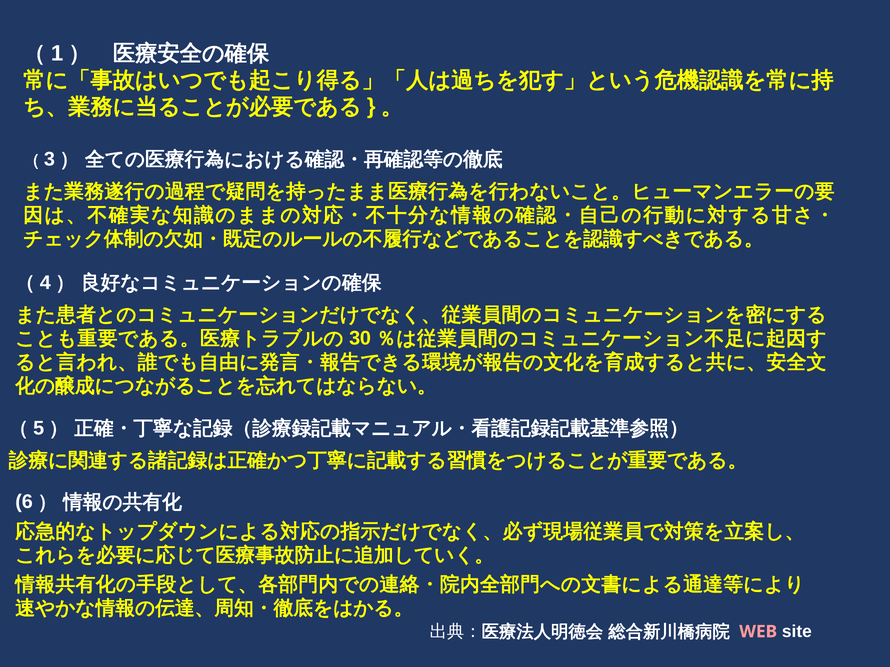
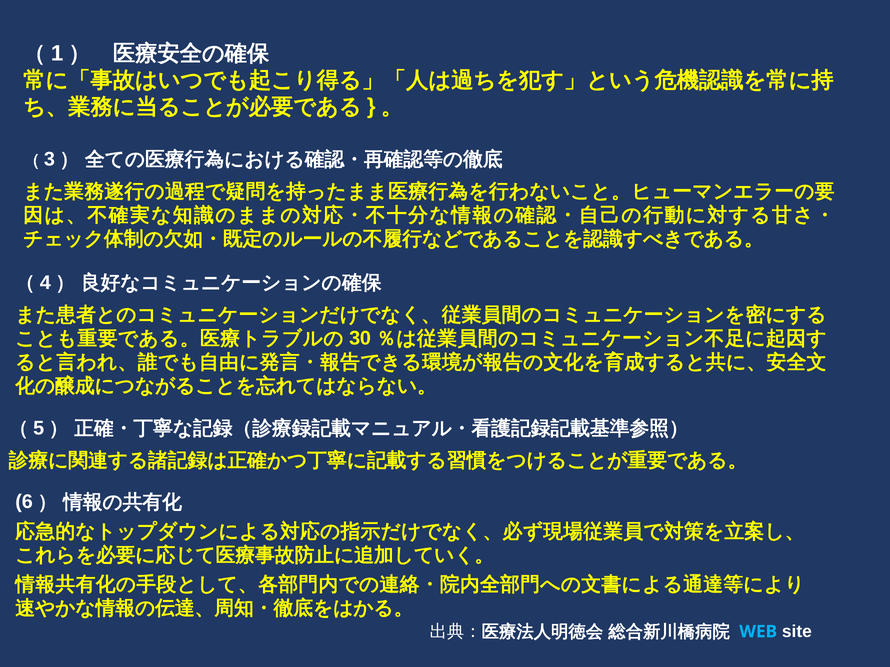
WEB colour: pink -> light blue (758, 632)
